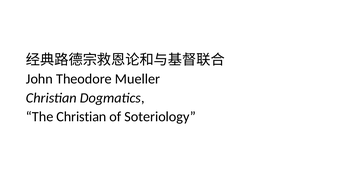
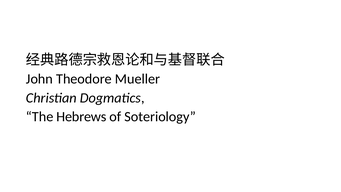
The Christian: Christian -> Hebrews (81, 117)
